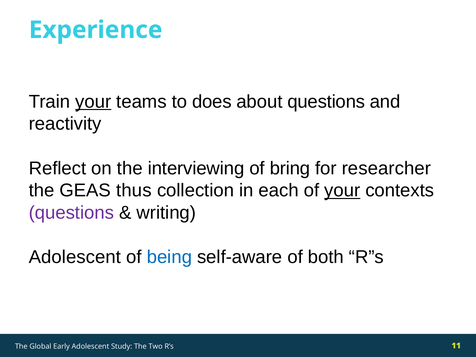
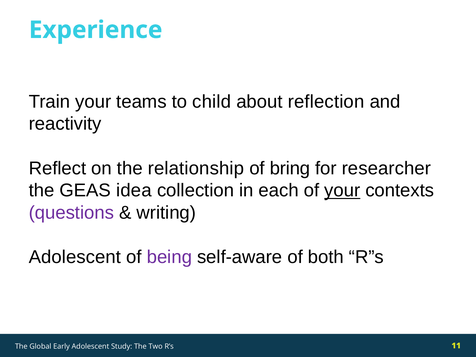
your underline: present -> none (93, 102)
does: does -> child (212, 102)
about questions: questions -> reflection (326, 102)
interviewing: interviewing -> relationship (196, 168)
thus: thus -> idea (134, 191)
being colour: blue -> purple (169, 257)
